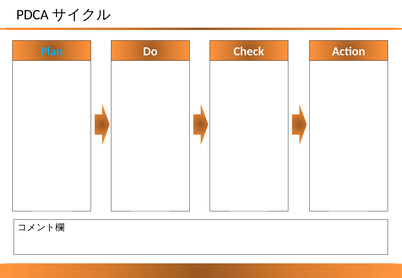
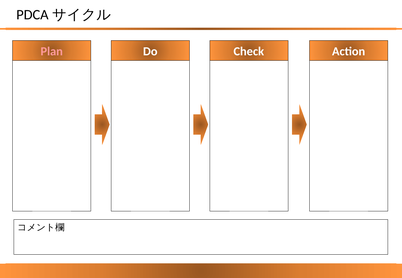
Plan colour: light blue -> pink (52, 51)
